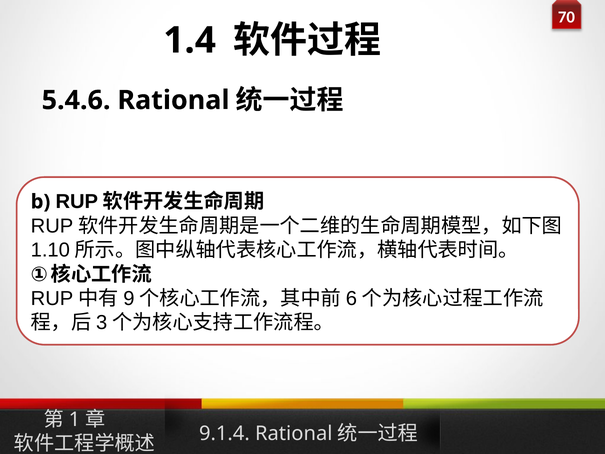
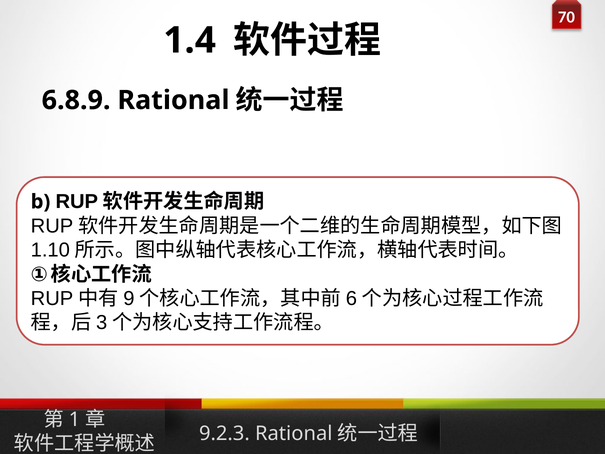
5.4.6: 5.4.6 -> 6.8.9 (76, 100)
9.1.4: 9.1.4 -> 9.2.3 (224, 433)
